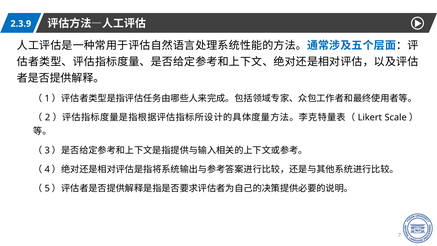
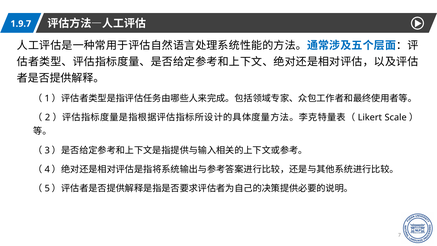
2.3.9: 2.3.9 -> 1.9.7 (21, 24)
